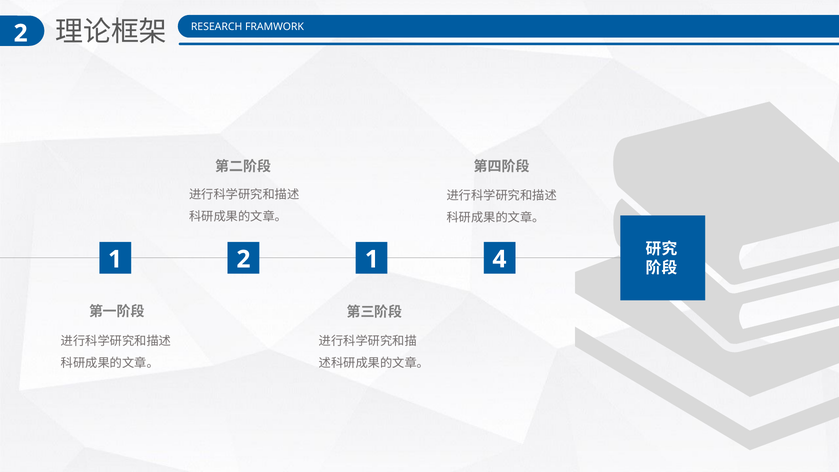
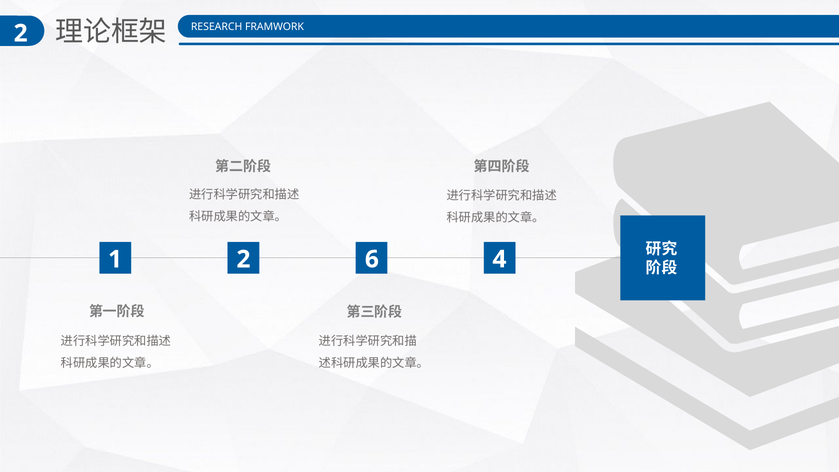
2 1: 1 -> 6 (372, 259)
